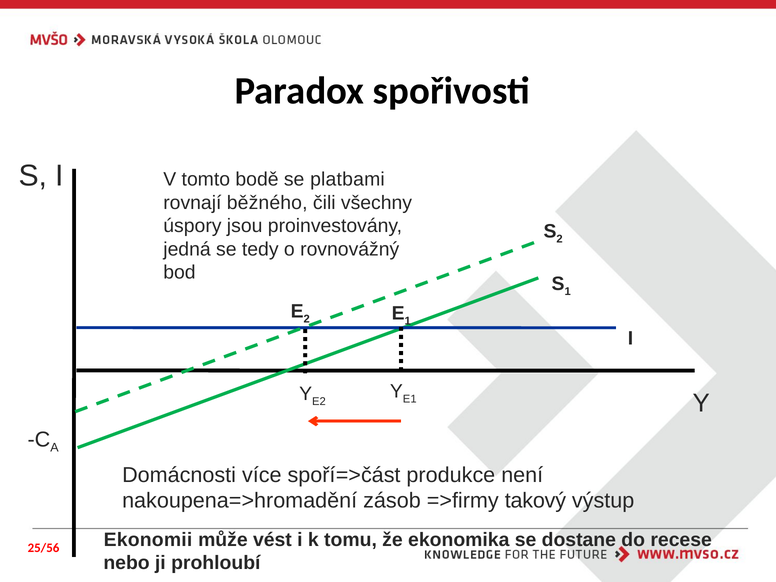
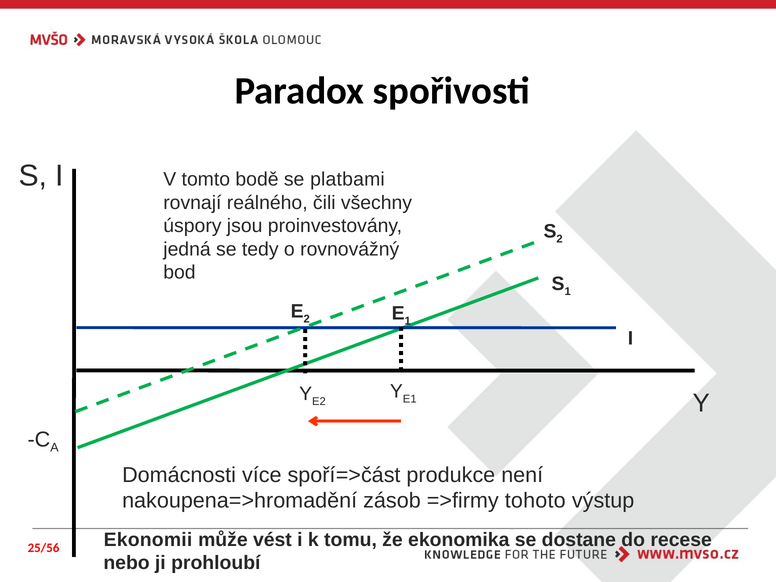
běžného: běžného -> reálného (267, 203)
takový: takový -> tohoto (535, 501)
